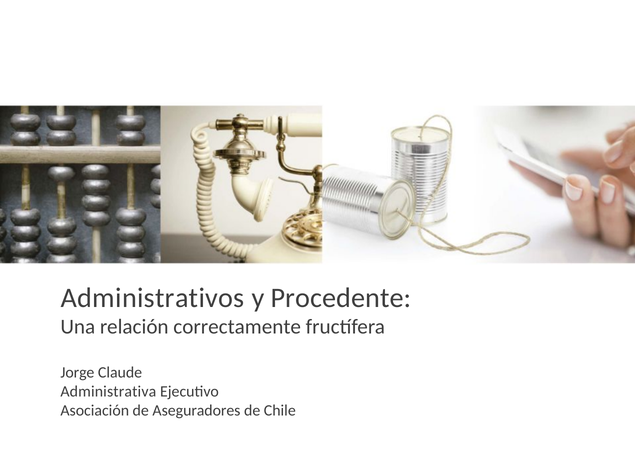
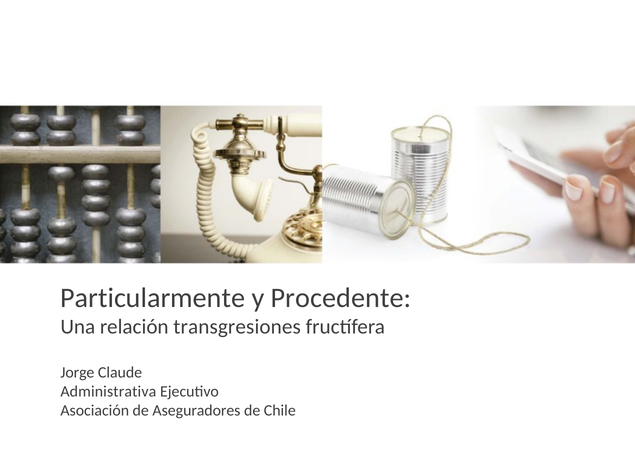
Administrativos: Administrativos -> Particularmente (153, 298)
correctamente: correctamente -> transgresiones (237, 327)
